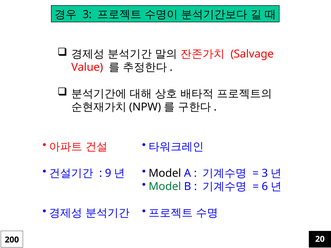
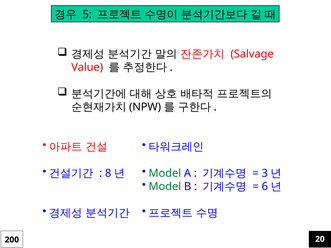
3: 3 -> 5 (87, 15)
9: 9 -> 8 (108, 173)
Model colour: black -> green (165, 173)
